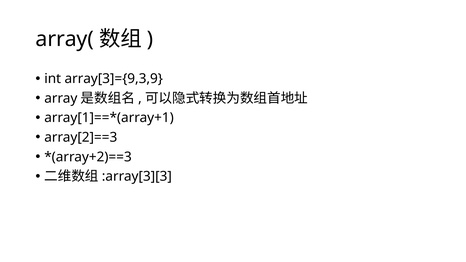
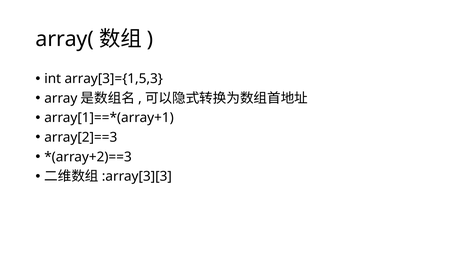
array[3]={9,3,9: array[3]={9,3,9 -> array[3]={1,5,3 (114, 79)
